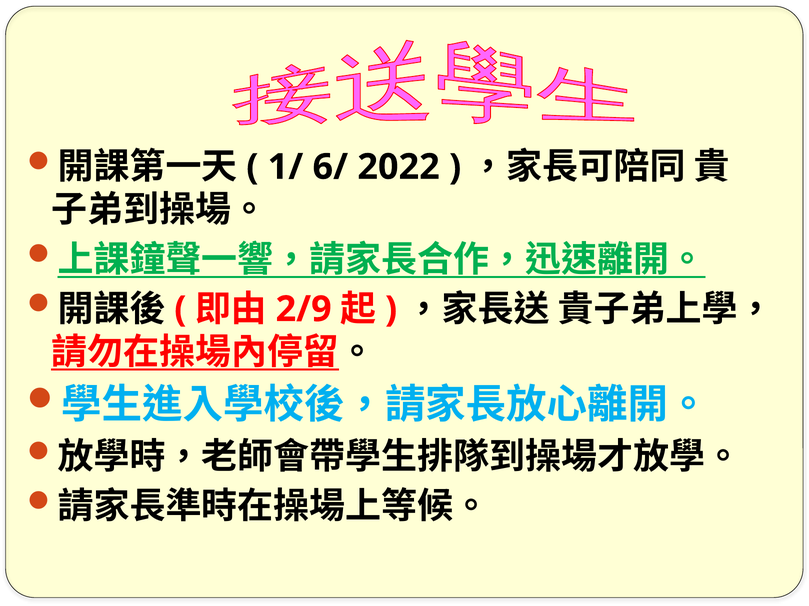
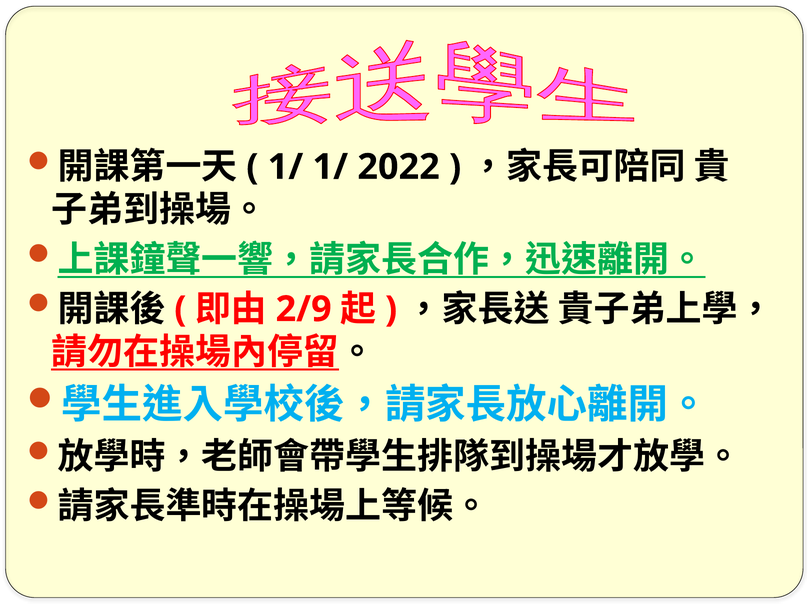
1/ 6/: 6/ -> 1/ (330, 167)
